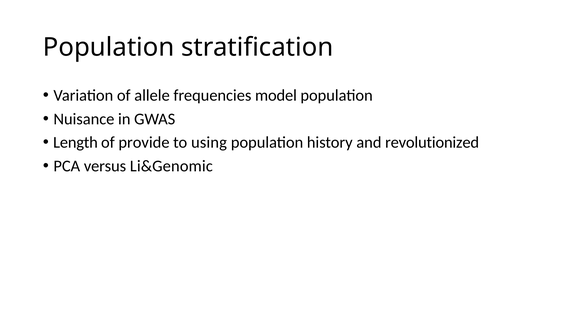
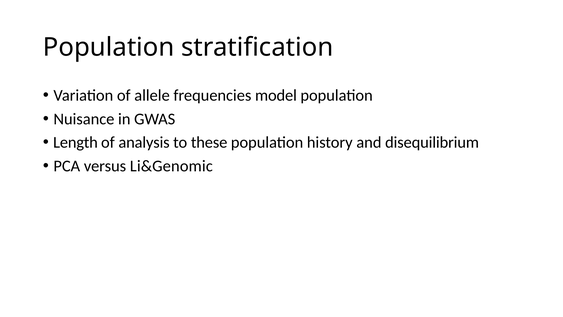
provide: provide -> analysis (144, 142)
using: using -> these (209, 142)
revolutionized: revolutionized -> disequilibrium (432, 142)
